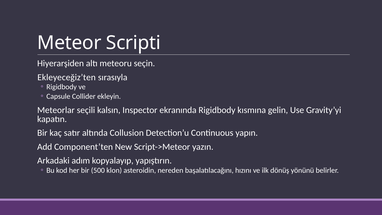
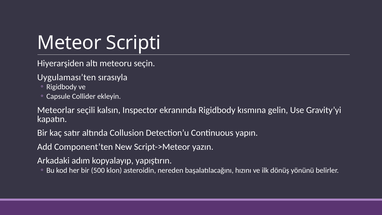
Ekleyeceğiz’ten: Ekleyeceğiz’ten -> Uygulaması’ten (67, 77)
